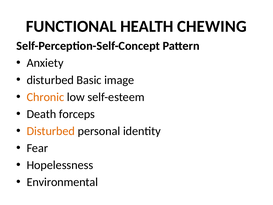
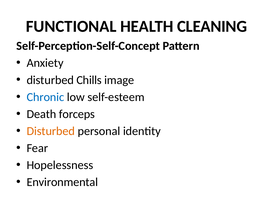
CHEWING: CHEWING -> CLEANING (212, 26)
Basic: Basic -> Chills (89, 80)
Chronic colour: orange -> blue (45, 97)
